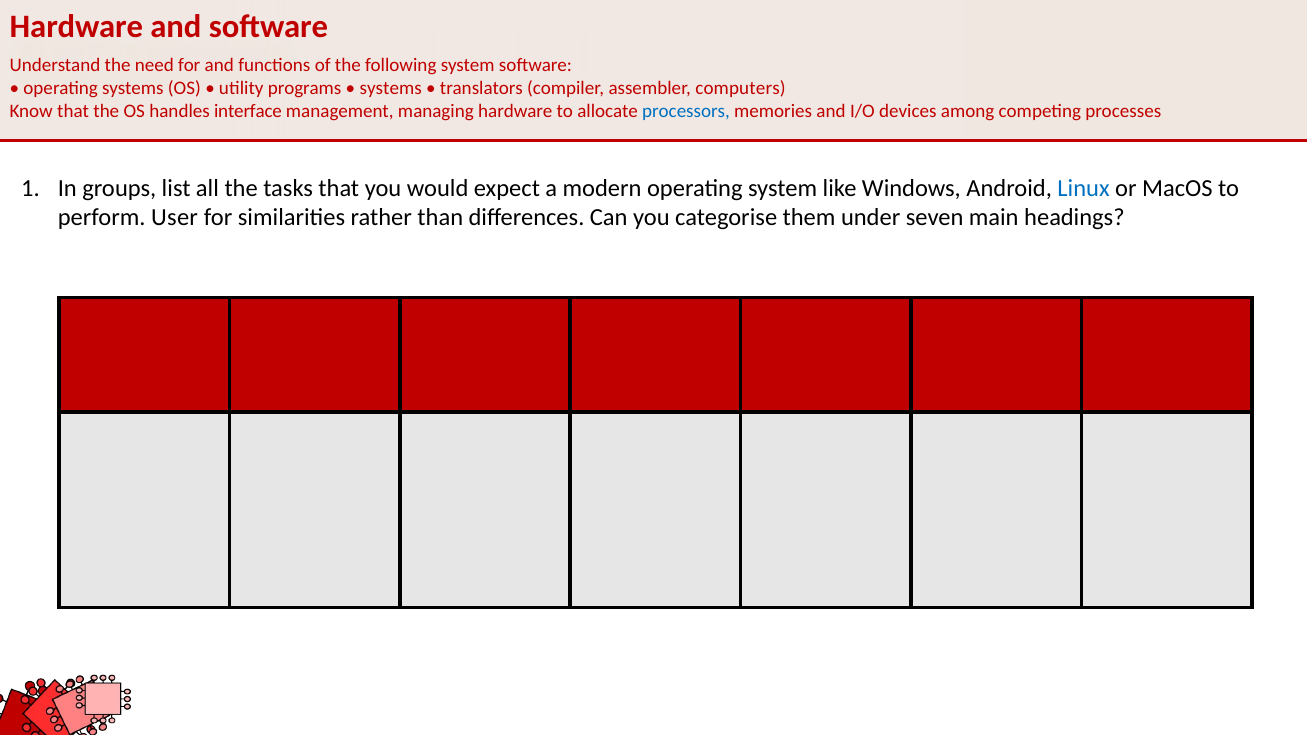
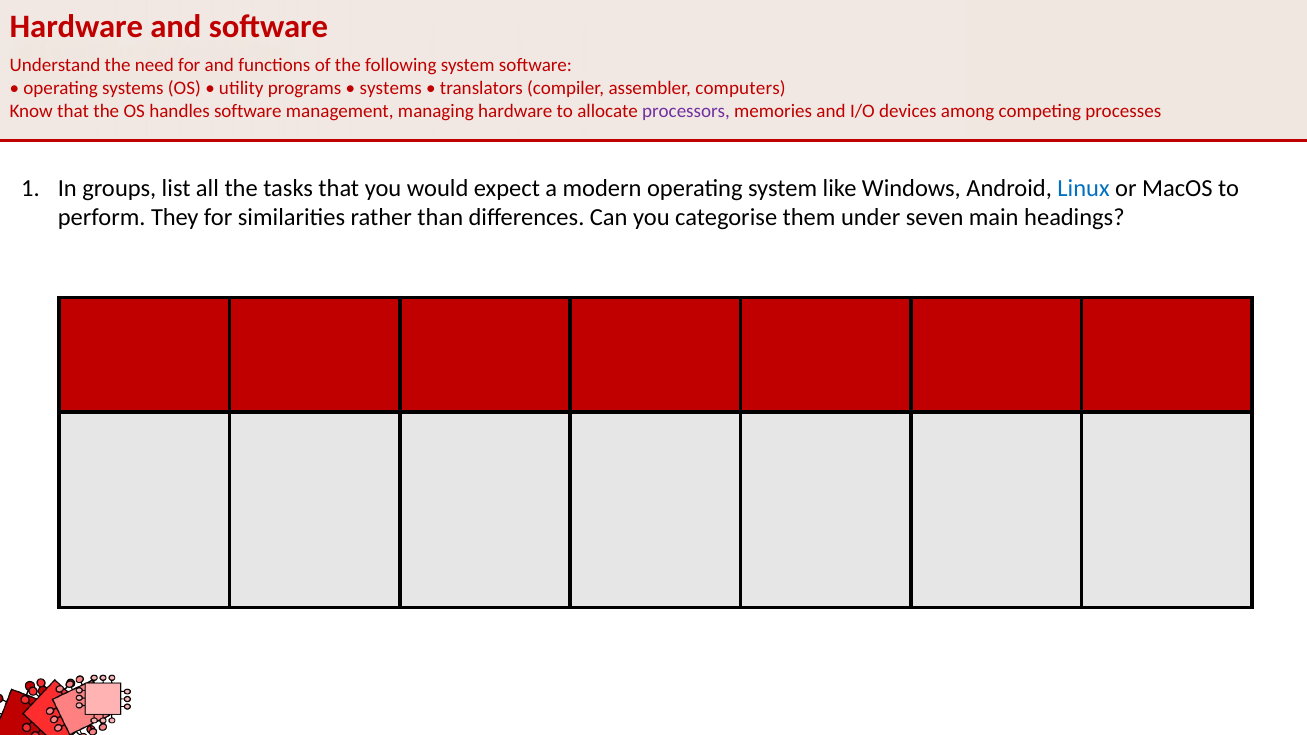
handles interface: interface -> software (248, 111)
processors colour: blue -> purple (686, 111)
User: User -> They (175, 218)
